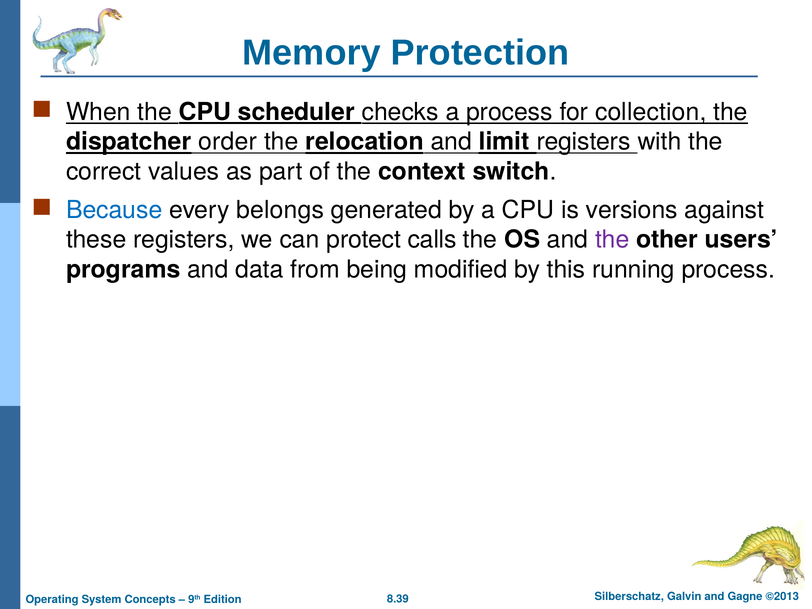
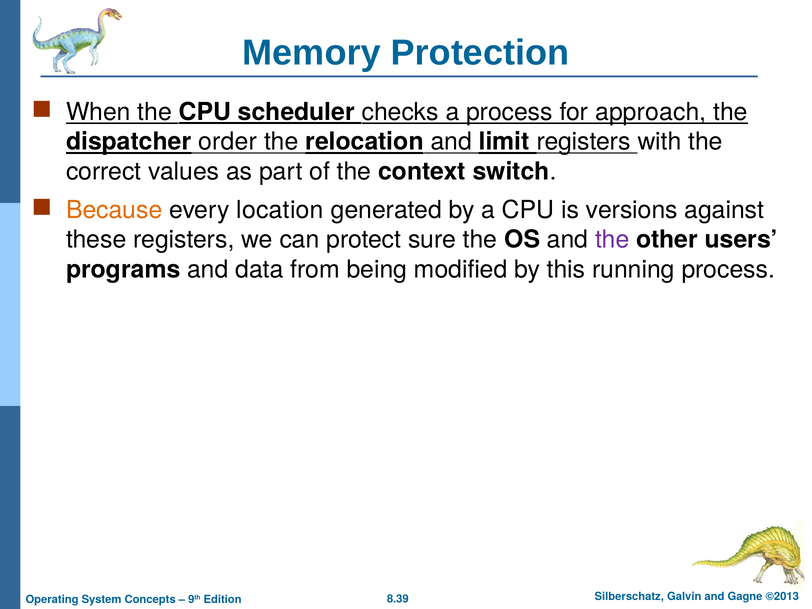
collection: collection -> approach (651, 112)
Because colour: blue -> orange (114, 210)
belongs: belongs -> location (280, 210)
calls: calls -> sure (432, 240)
